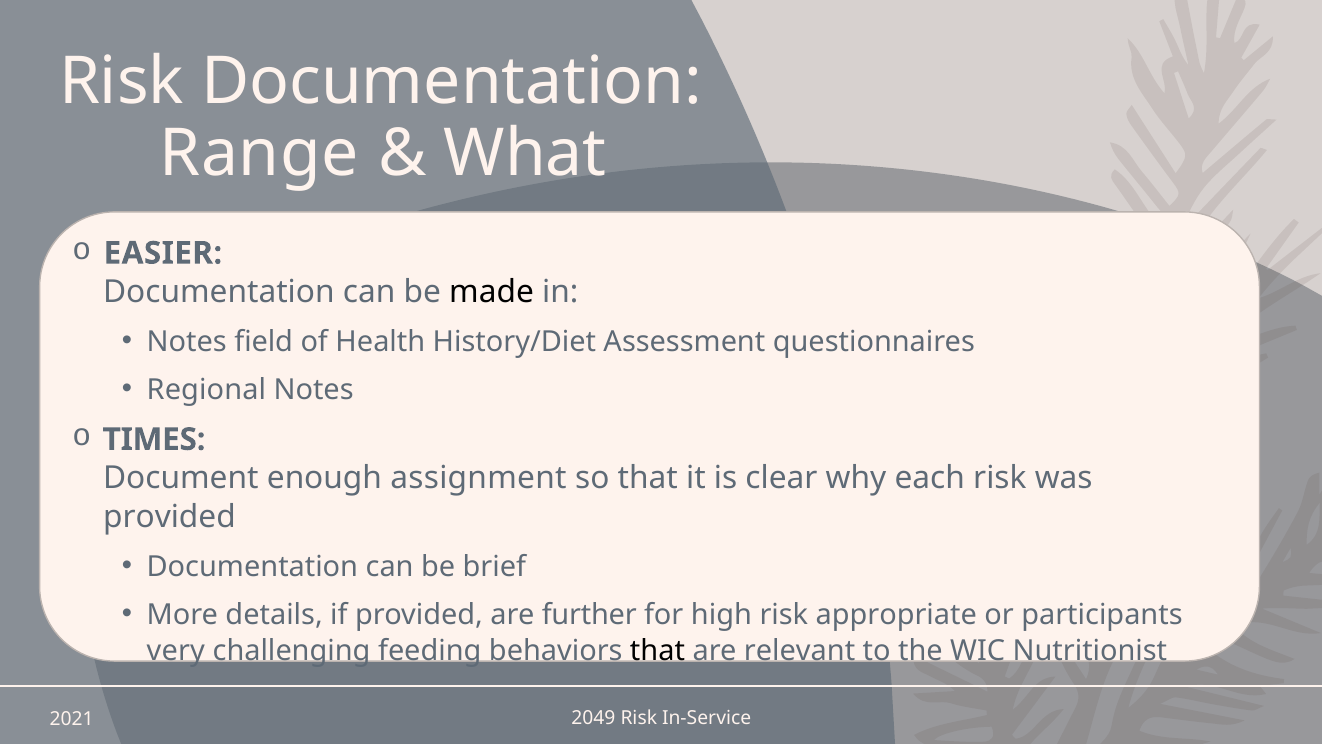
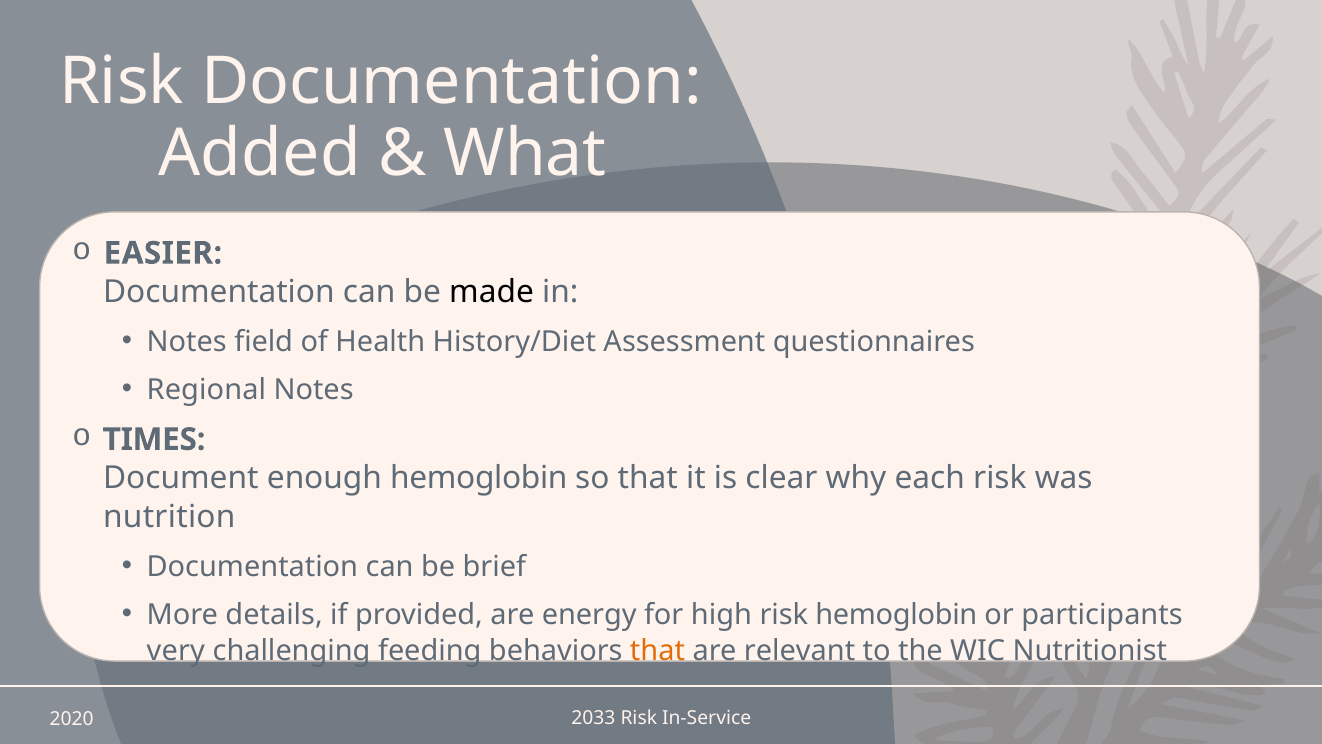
Range: Range -> Added (259, 153)
enough assignment: assignment -> hemoglobin (479, 478)
provided: provided -> nutrition (169, 517)
further: further -> energy (589, 615)
risk appropriate: appropriate -> hemoglobin (896, 615)
that colour: black -> orange (658, 650)
2049: 2049 -> 2033 (593, 718)
2021: 2021 -> 2020 (72, 719)
